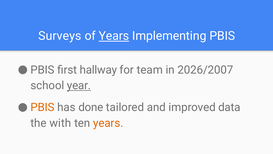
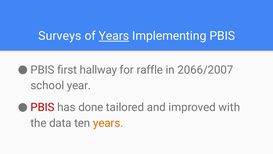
team: team -> raffle (150, 70)
2026/2007: 2026/2007 -> 2066/2007 (205, 70)
year underline: present -> none (79, 85)
PBIS colour: orange -> red (42, 107)
data: data -> with (229, 107)
with: with -> data (60, 123)
